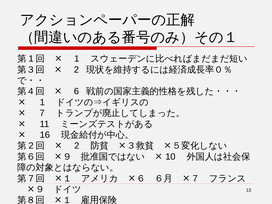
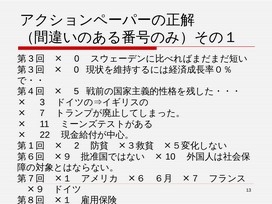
1: 1 -> 3 (31, 59)
1: 1 -> 0 (77, 59)
2: 2 -> 0 (76, 70)
6: 6 -> 5 (76, 91)
1: 1 -> 3 (42, 102)
16: 16 -> 22 (45, 135)
2: 2 -> 1 (31, 146)
